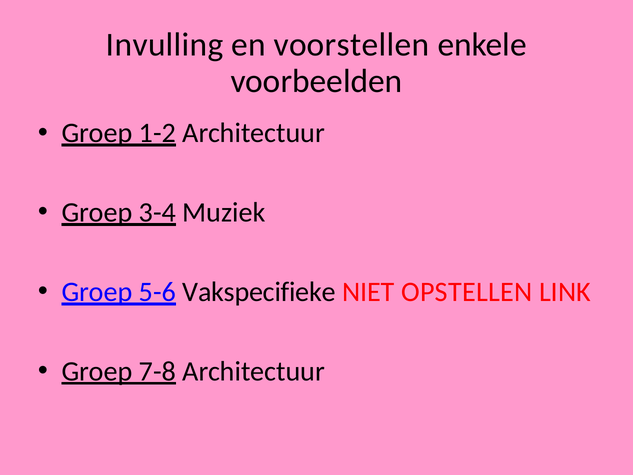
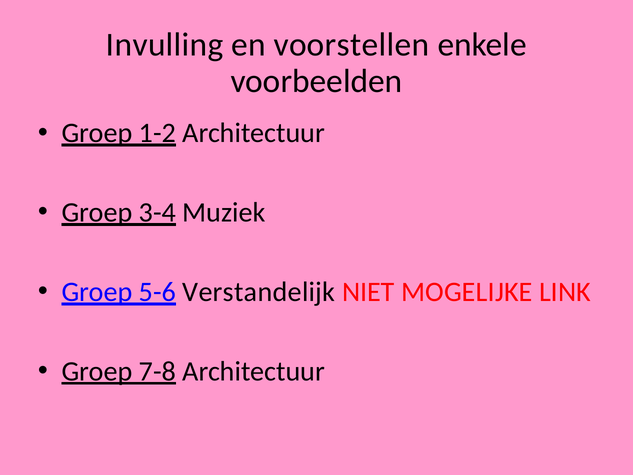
Vakspecifieke: Vakspecifieke -> Verstandelijk (259, 292)
OPSTELLEN: OPSTELLEN -> MOGELIJKE (467, 292)
